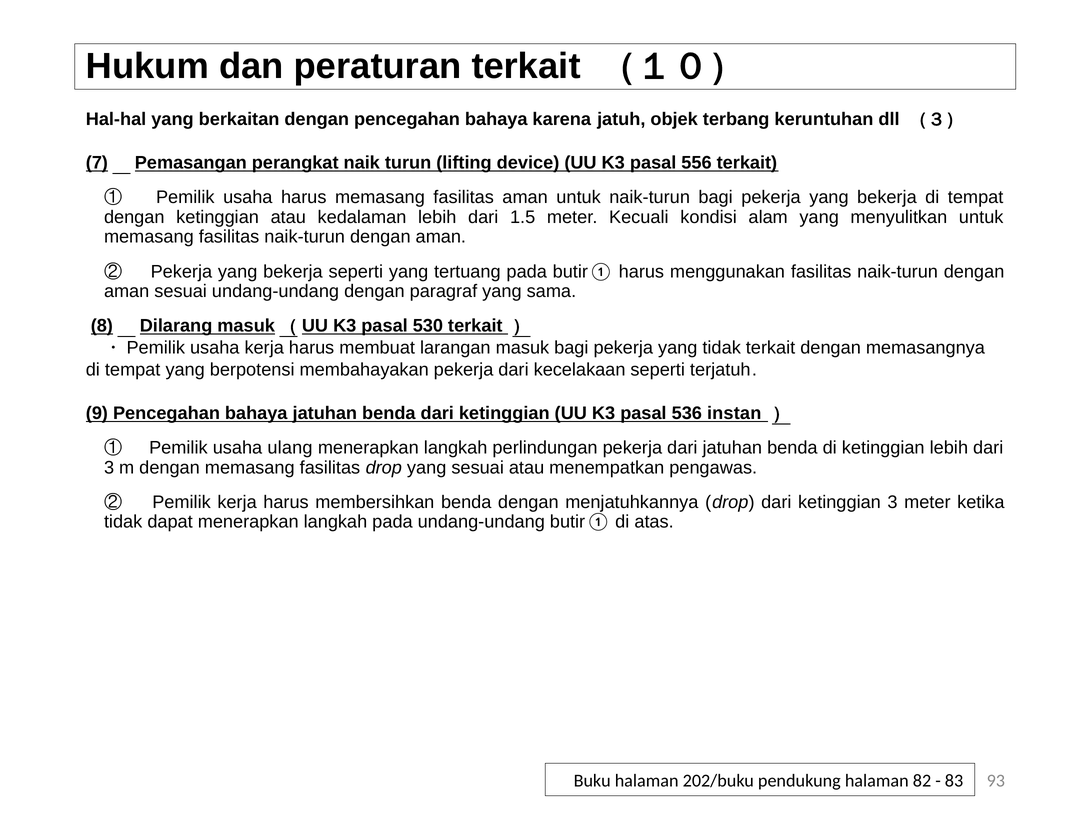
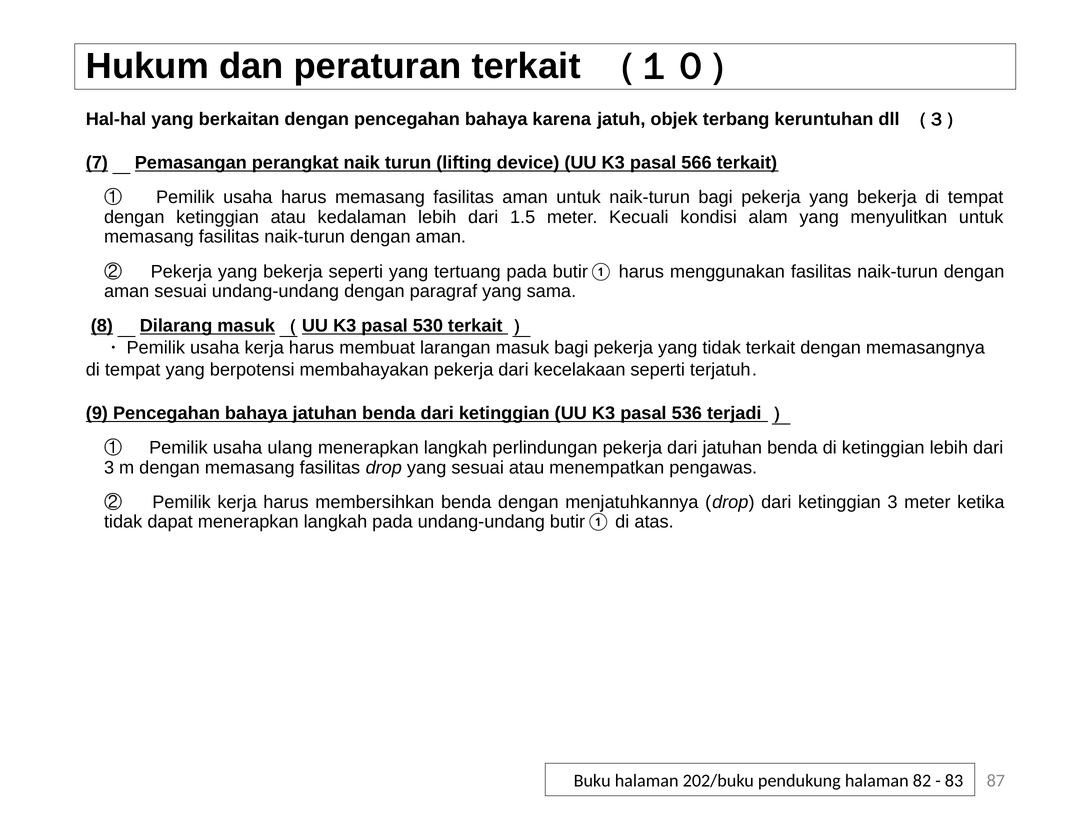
556: 556 -> 566 (696, 163)
instan: instan -> terjadi (734, 414)
93: 93 -> 87 (996, 781)
